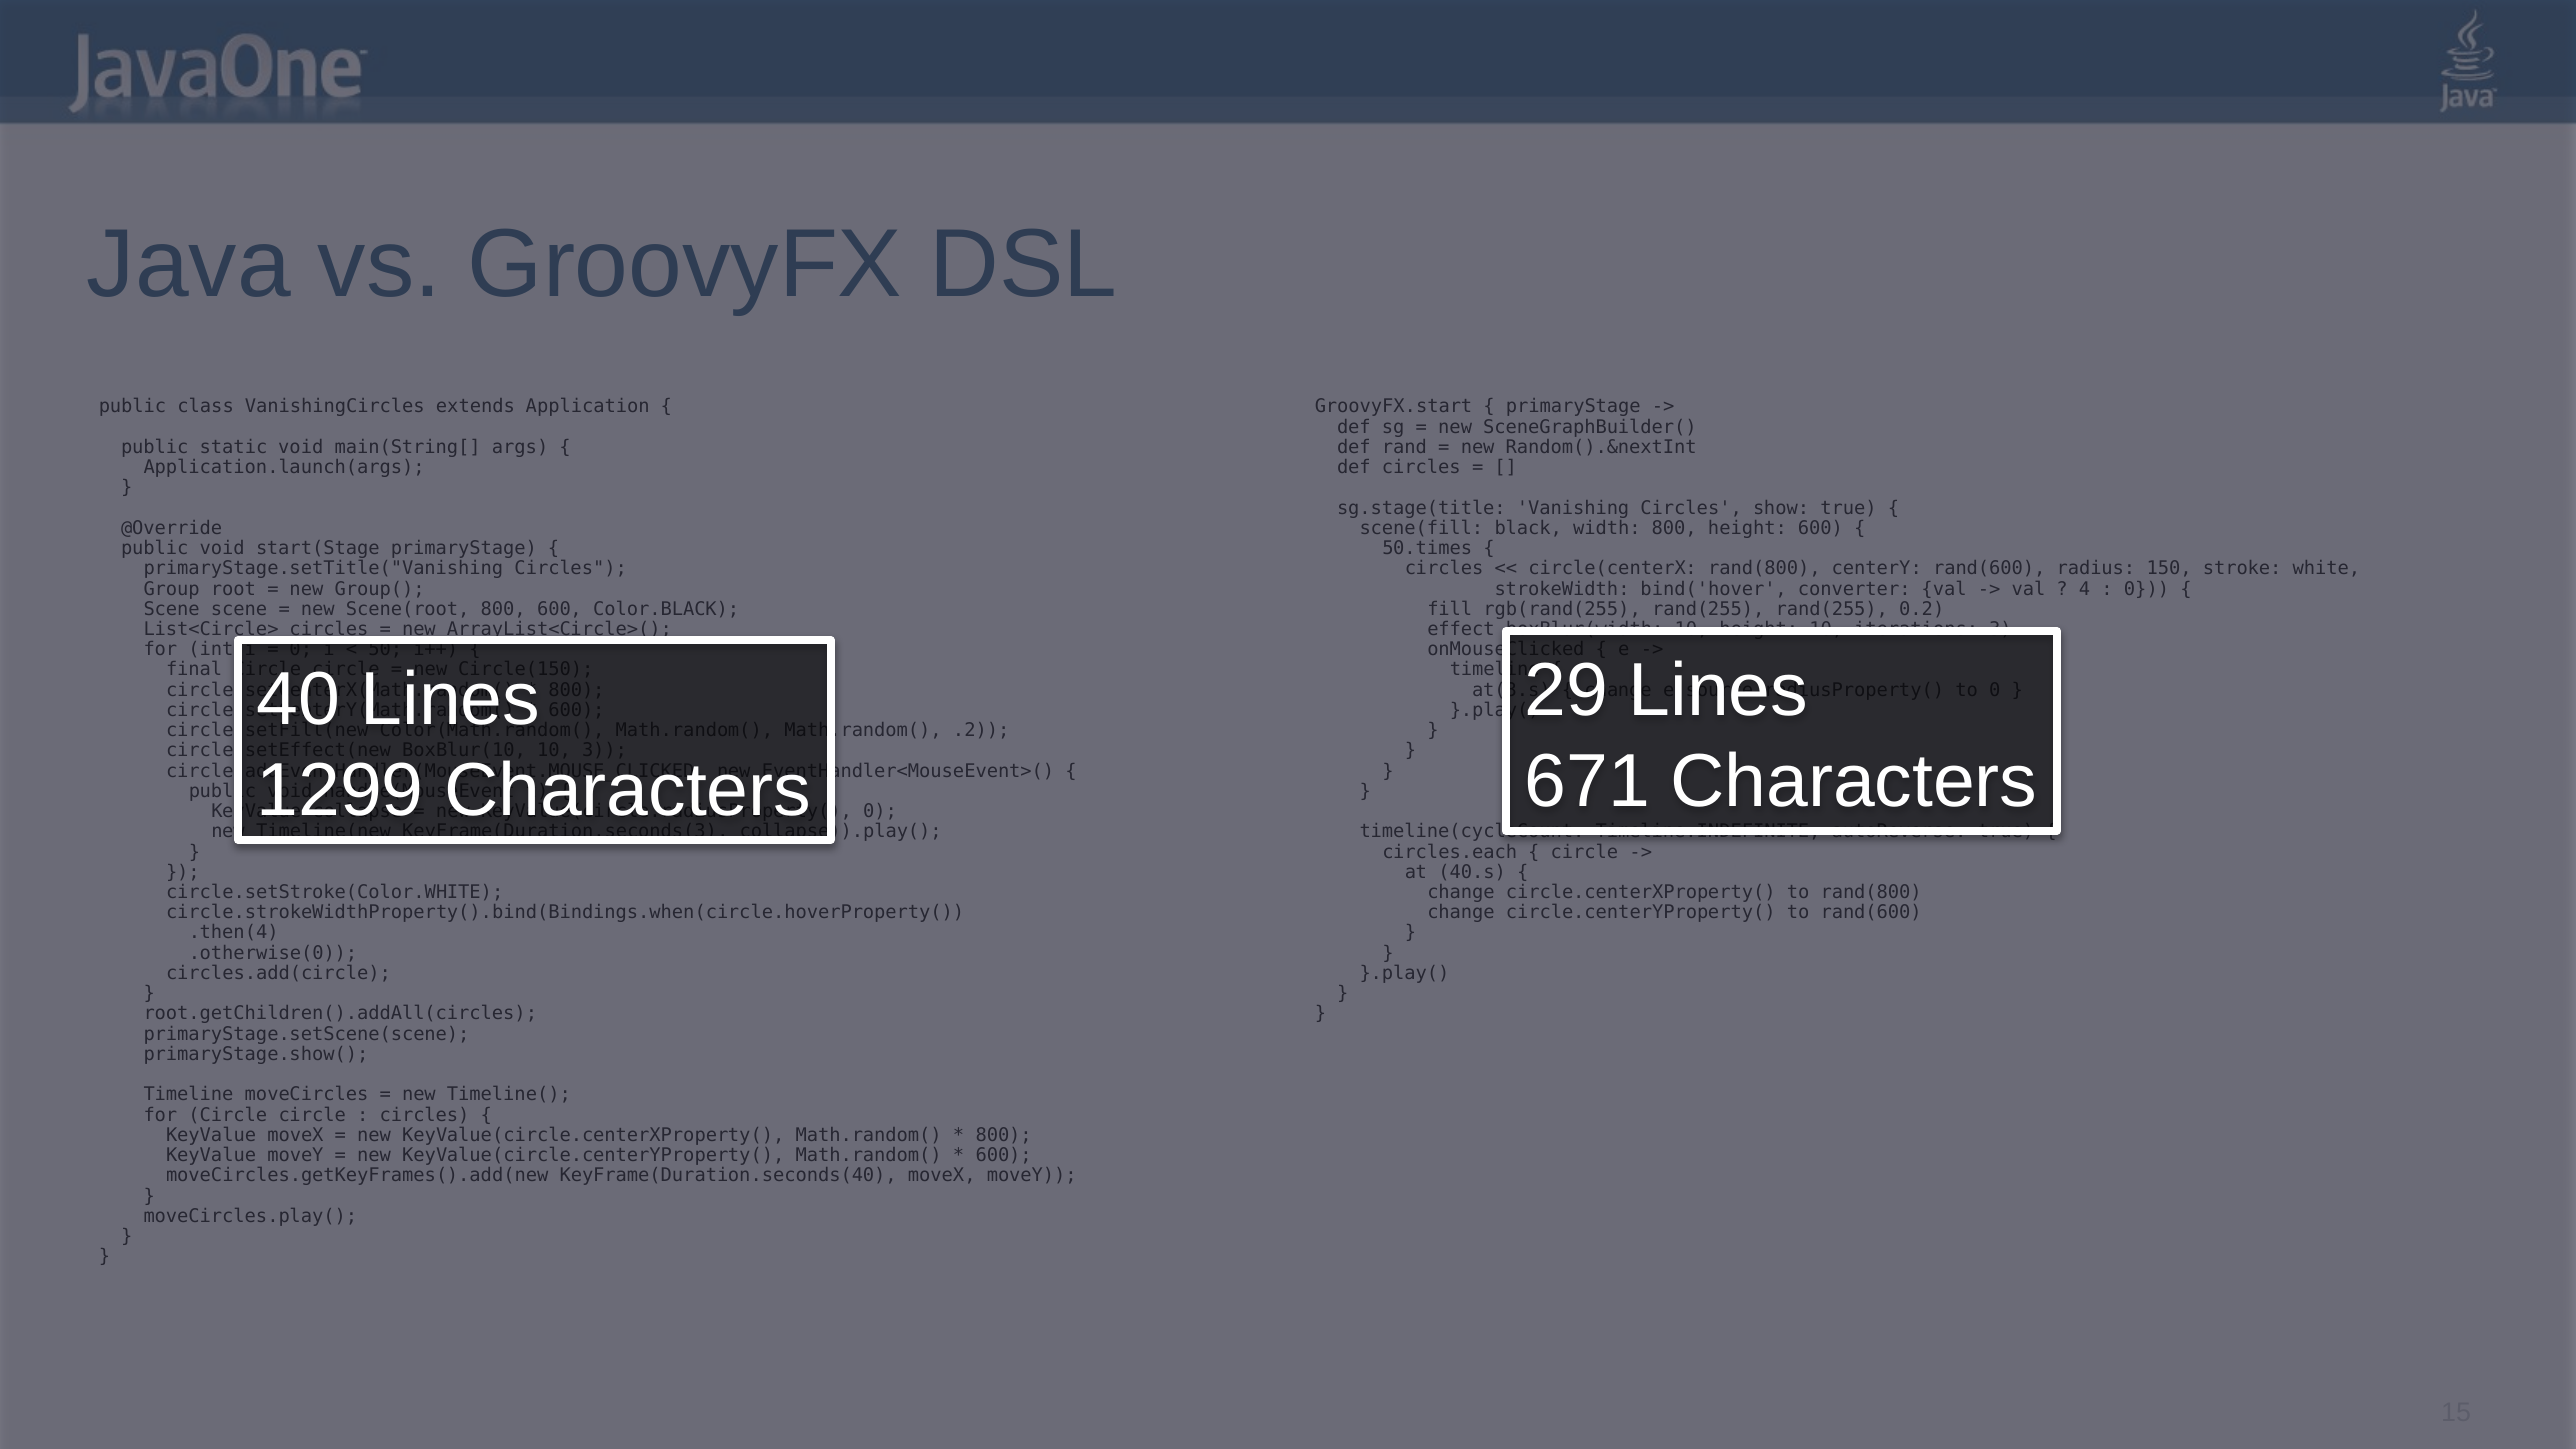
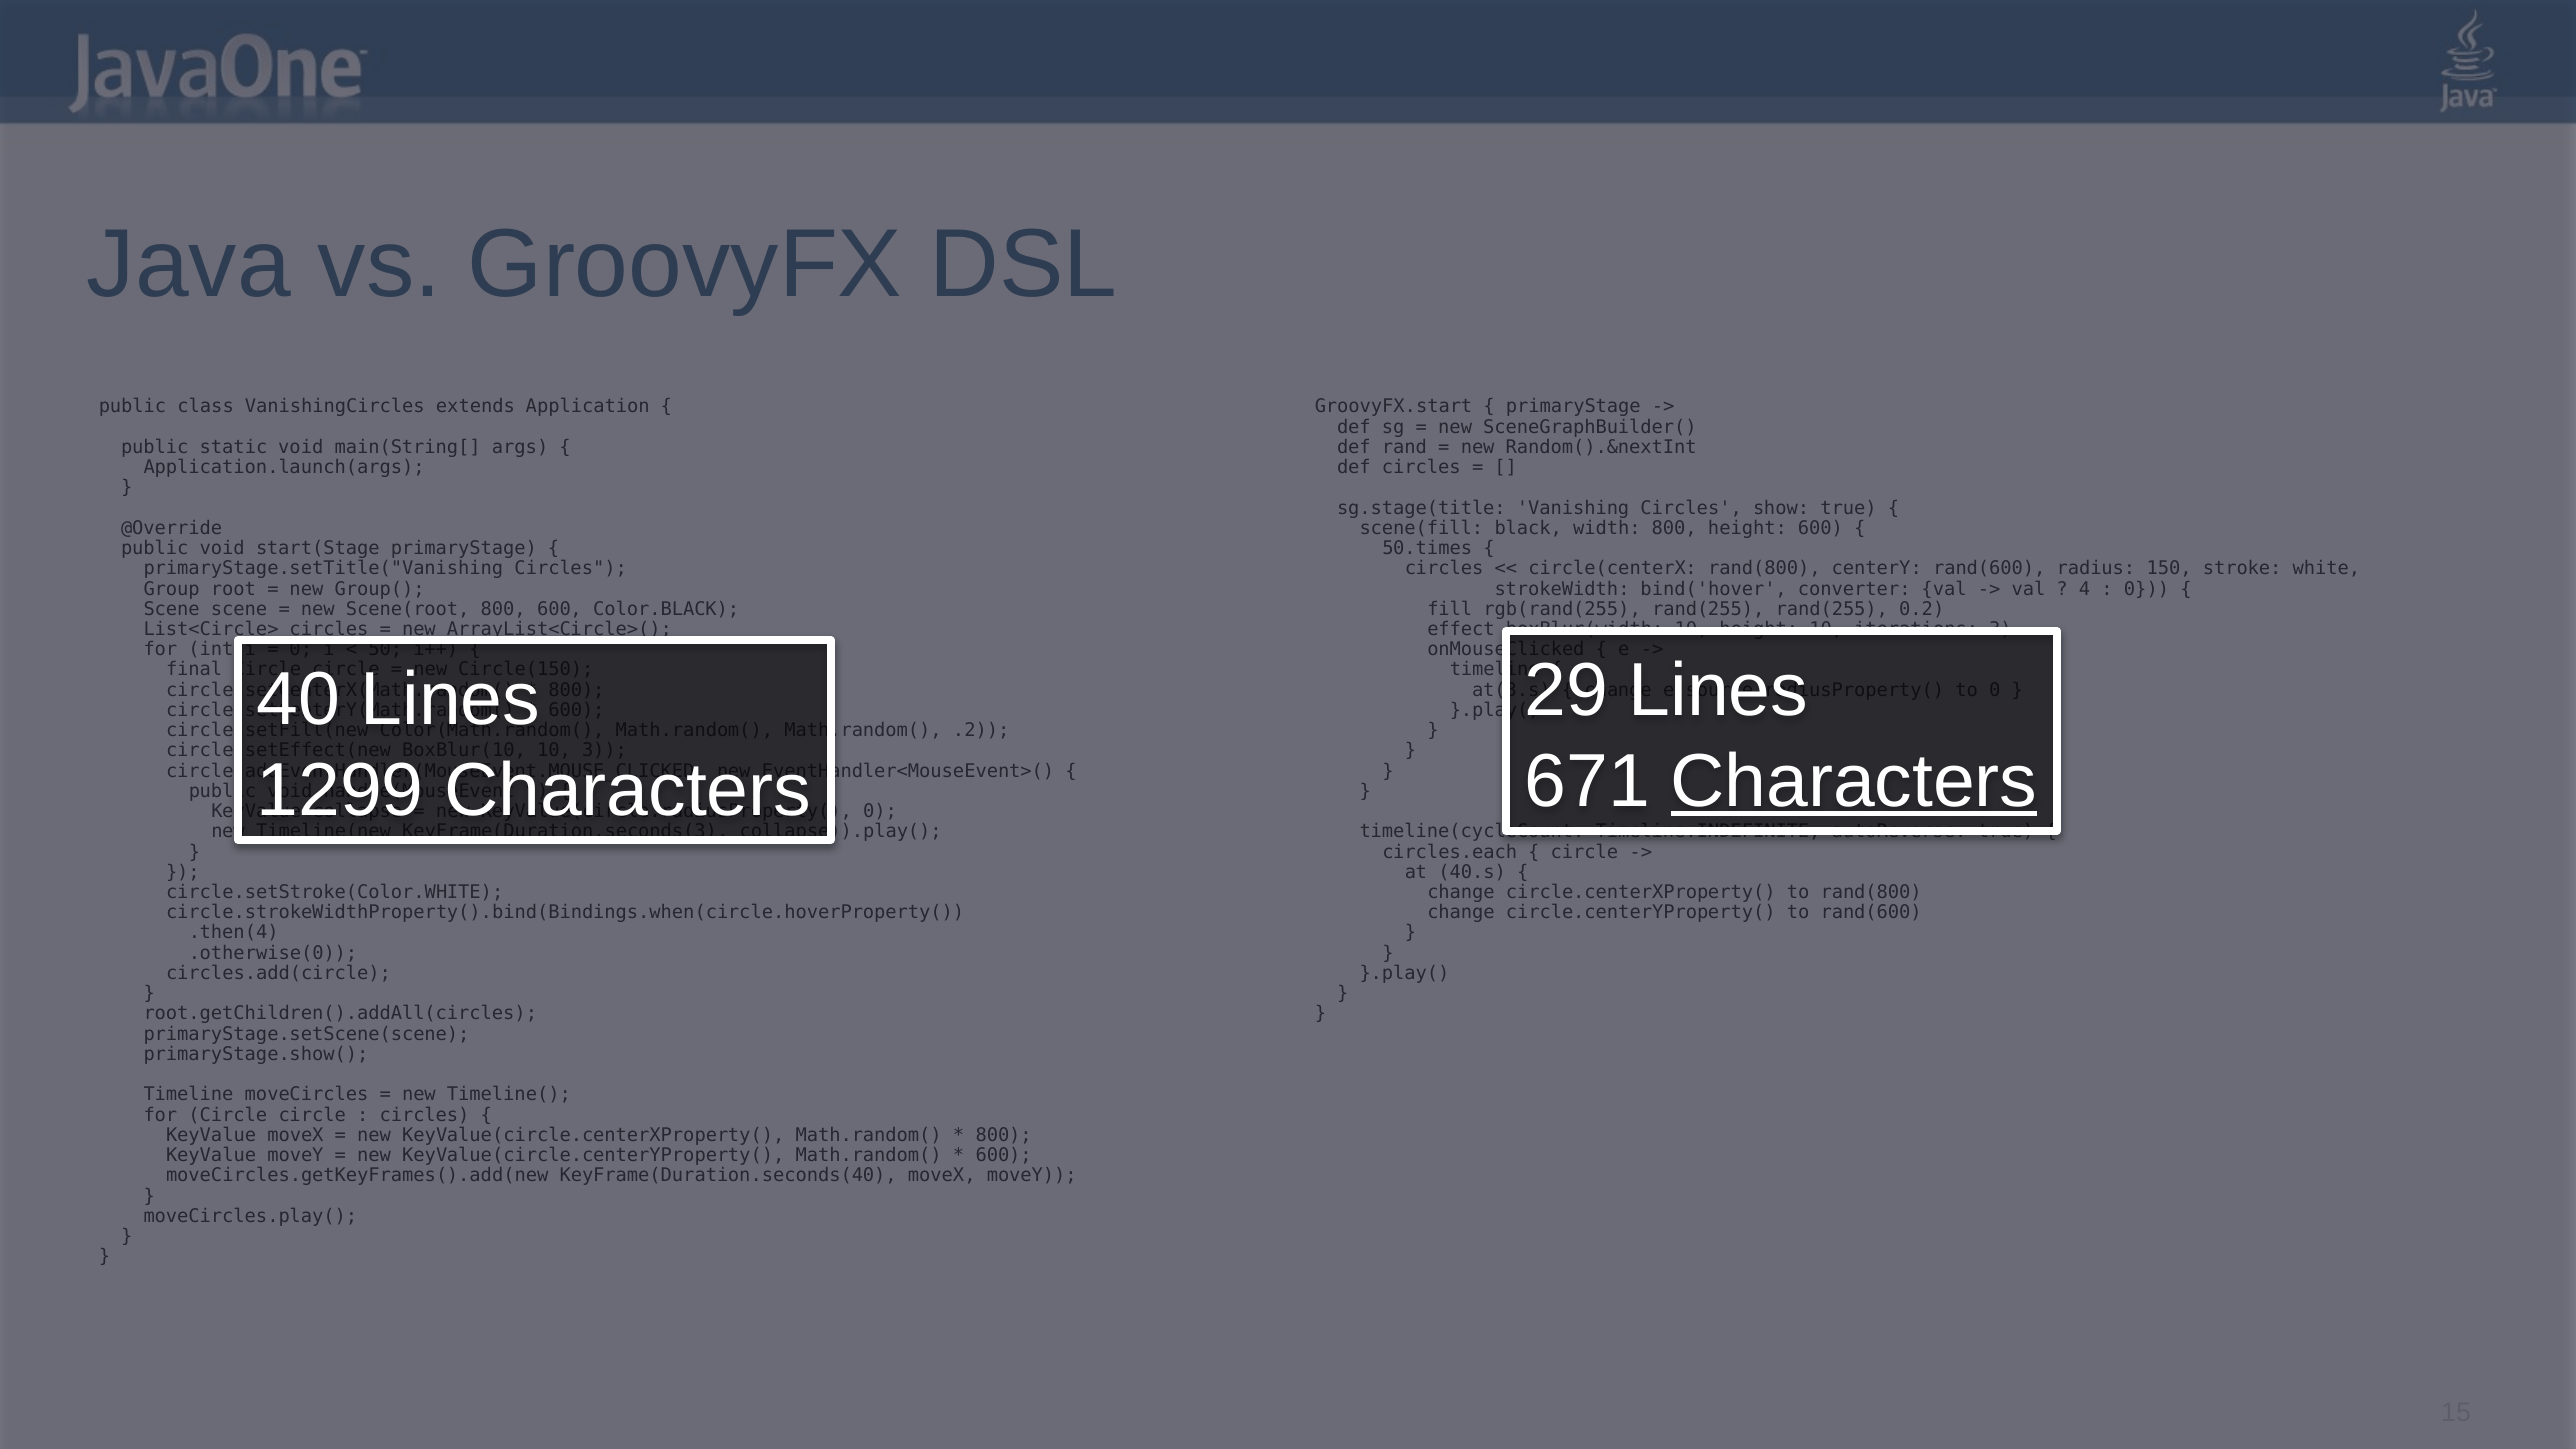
Characters underline: none -> present (1854, 782)
